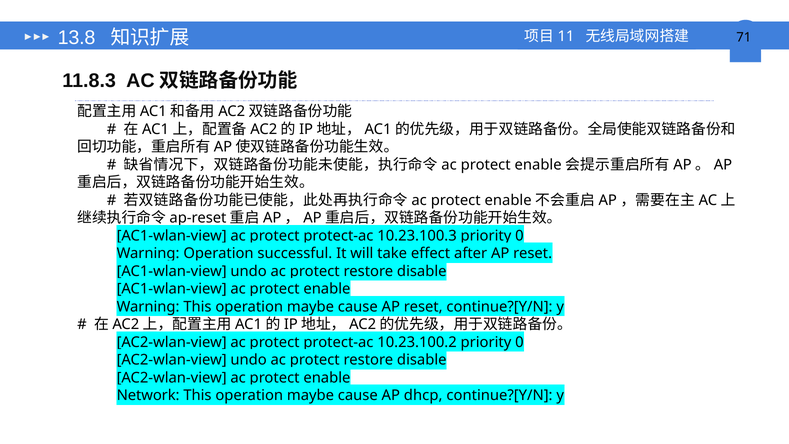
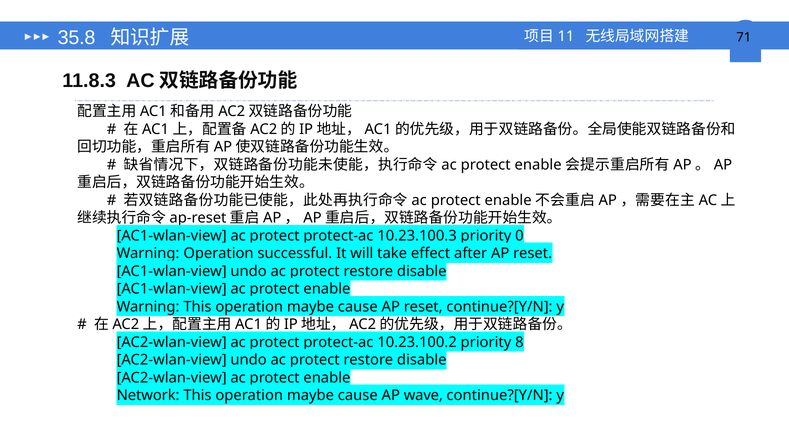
13.8: 13.8 -> 35.8 (77, 38)
0: 0 -> 8 (519, 342)
dhcp: dhcp -> wave (423, 395)
